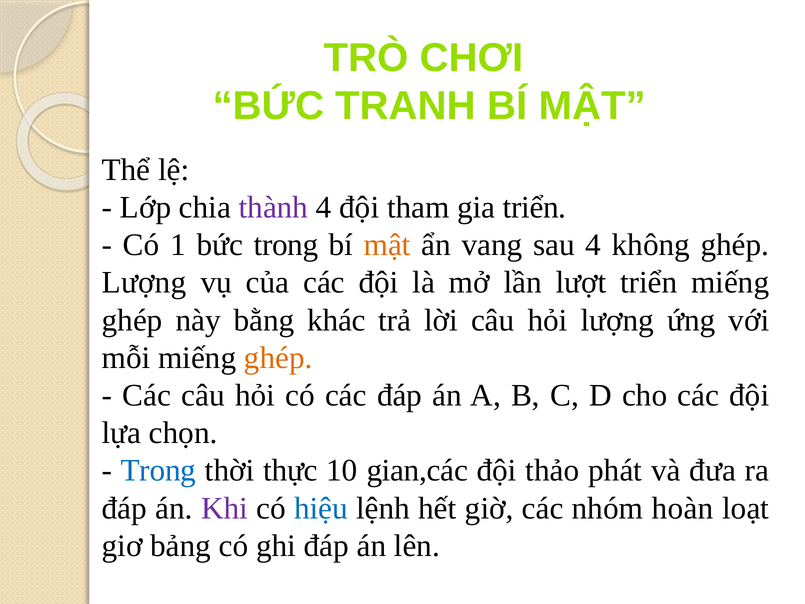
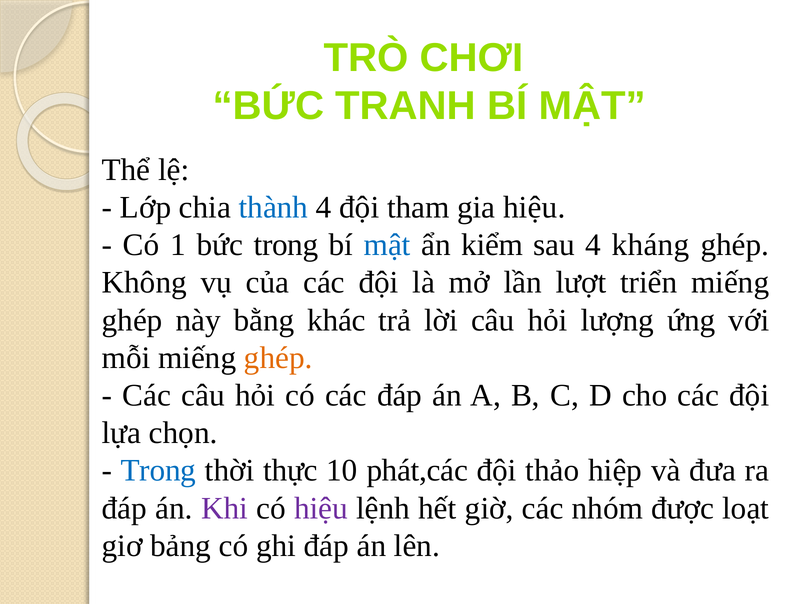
thành colour: purple -> blue (273, 207)
gia triển: triển -> hiệu (534, 207)
mật colour: orange -> blue (387, 245)
vang: vang -> kiểm (492, 245)
không: không -> kháng (651, 245)
Lượng: Lượng -> Không (144, 282)
gian,các: gian,các -> phát,các (417, 470)
phát: phát -> hiệp (615, 470)
hiệu colour: blue -> purple (321, 508)
hoàn: hoàn -> được (683, 508)
